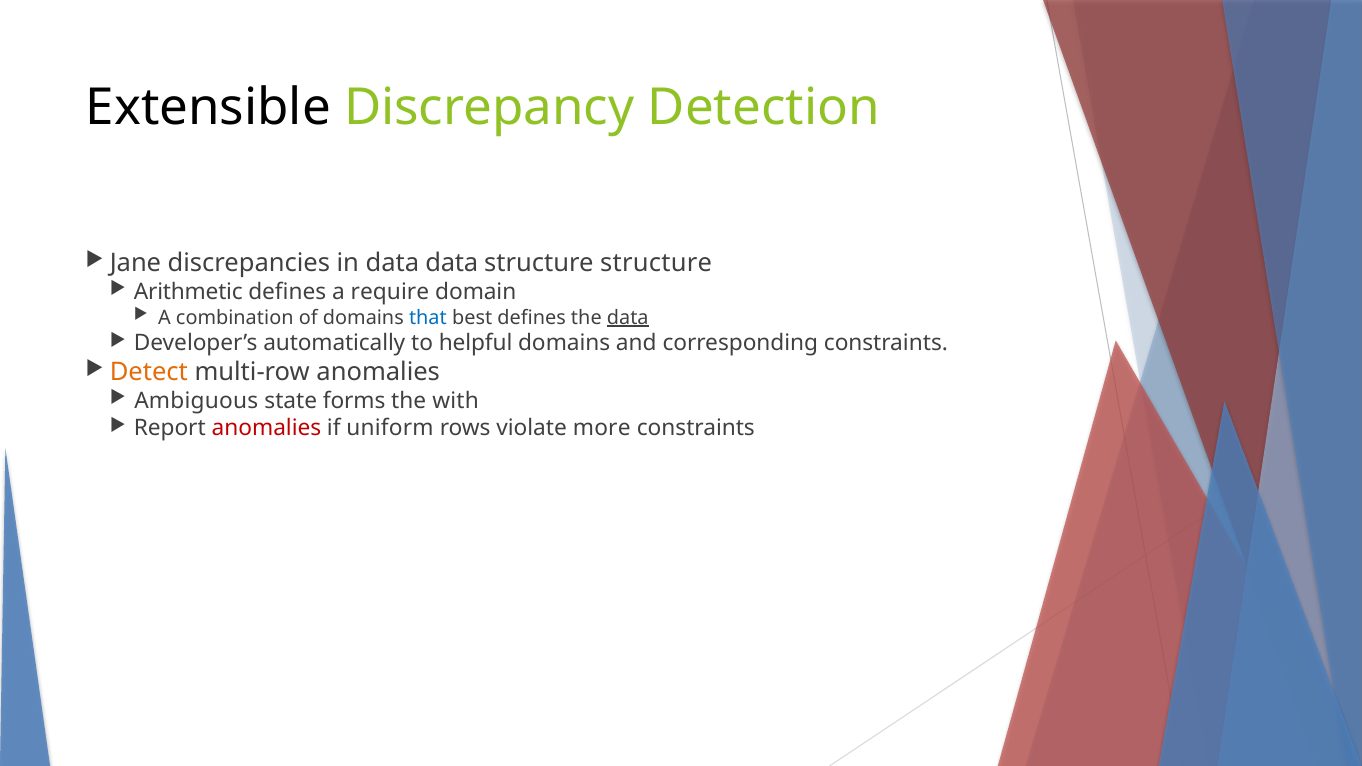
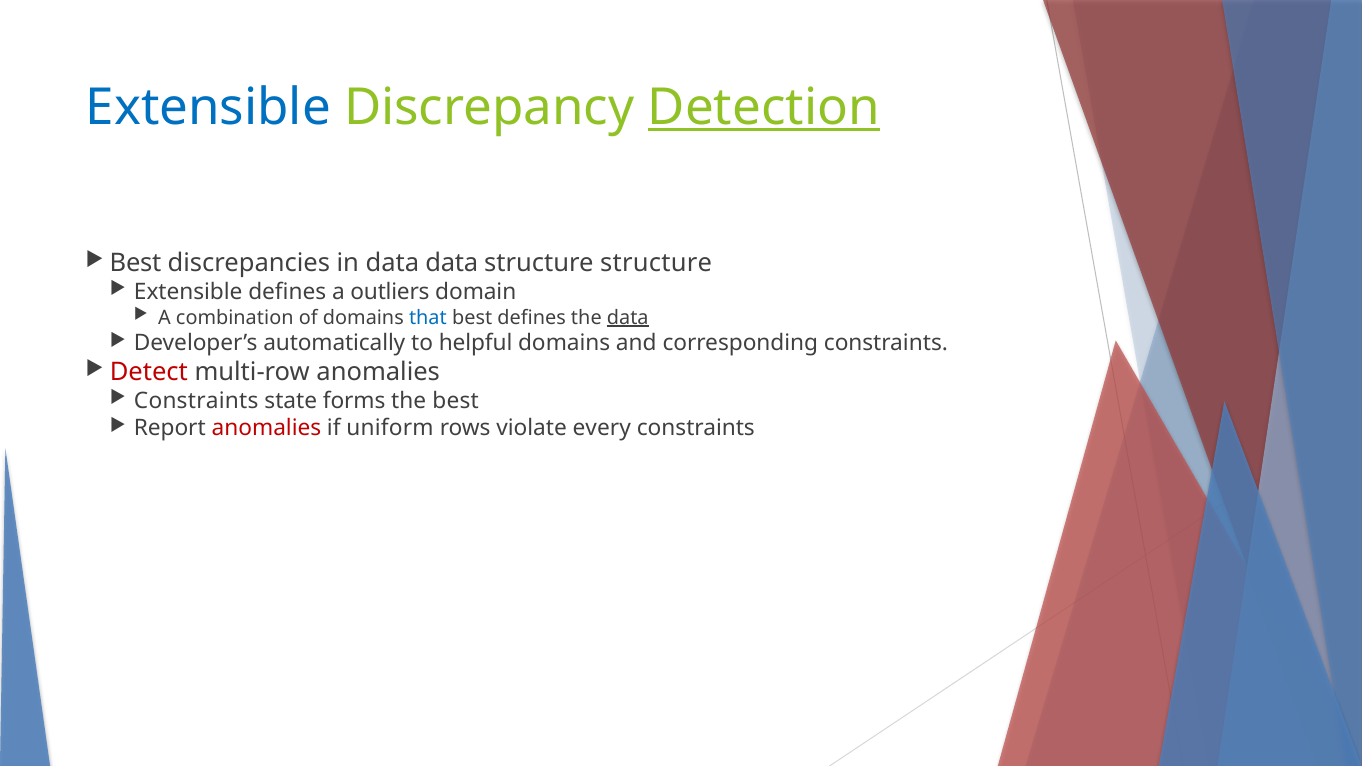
Extensible colour: black -> blue (208, 107)
Detection underline: none -> present (764, 107)
Jane: Jane -> Best (136, 264)
Arithmetic: Arithmetic -> Extensible (188, 292)
require: require -> outliers (390, 292)
Detect colour: orange -> red (149, 372)
Ambiguous: Ambiguous -> Constraints (196, 401)
the with: with -> best (456, 401)
more: more -> every (602, 428)
